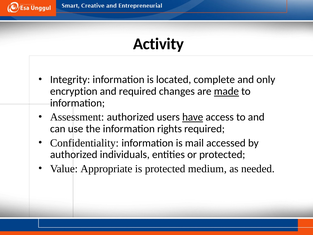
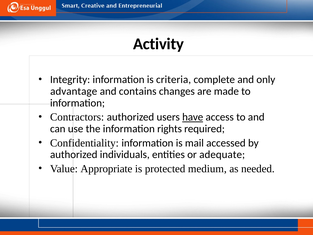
located: located -> criteria (174, 80)
encryption: encryption -> advantage (74, 91)
and required: required -> contains (138, 91)
made underline: present -> none (226, 91)
Assessment: Assessment -> Contractors (77, 117)
or protected: protected -> adequate (222, 154)
